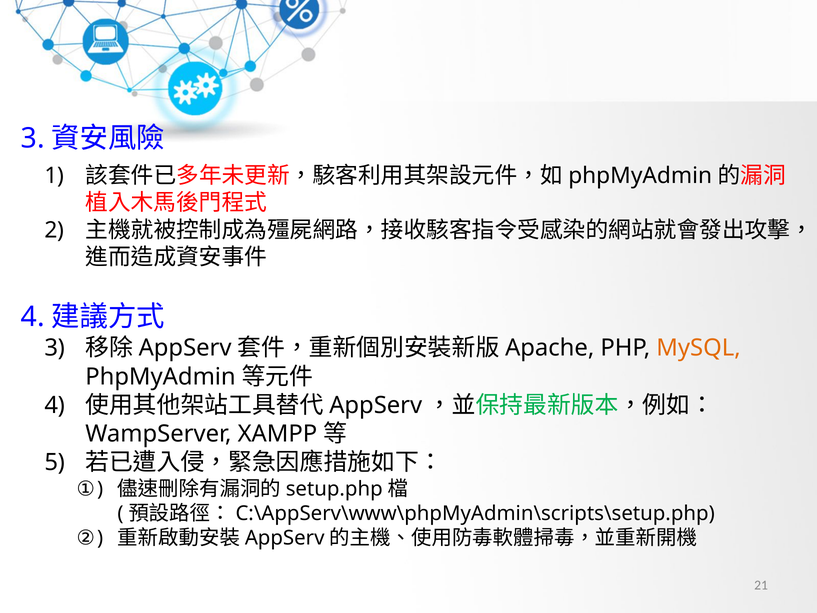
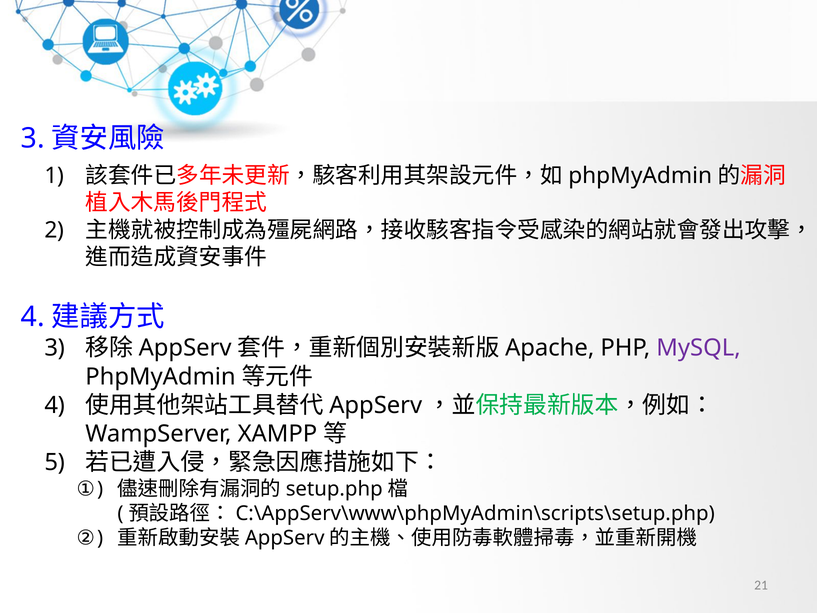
MySQL colour: orange -> purple (698, 348)
